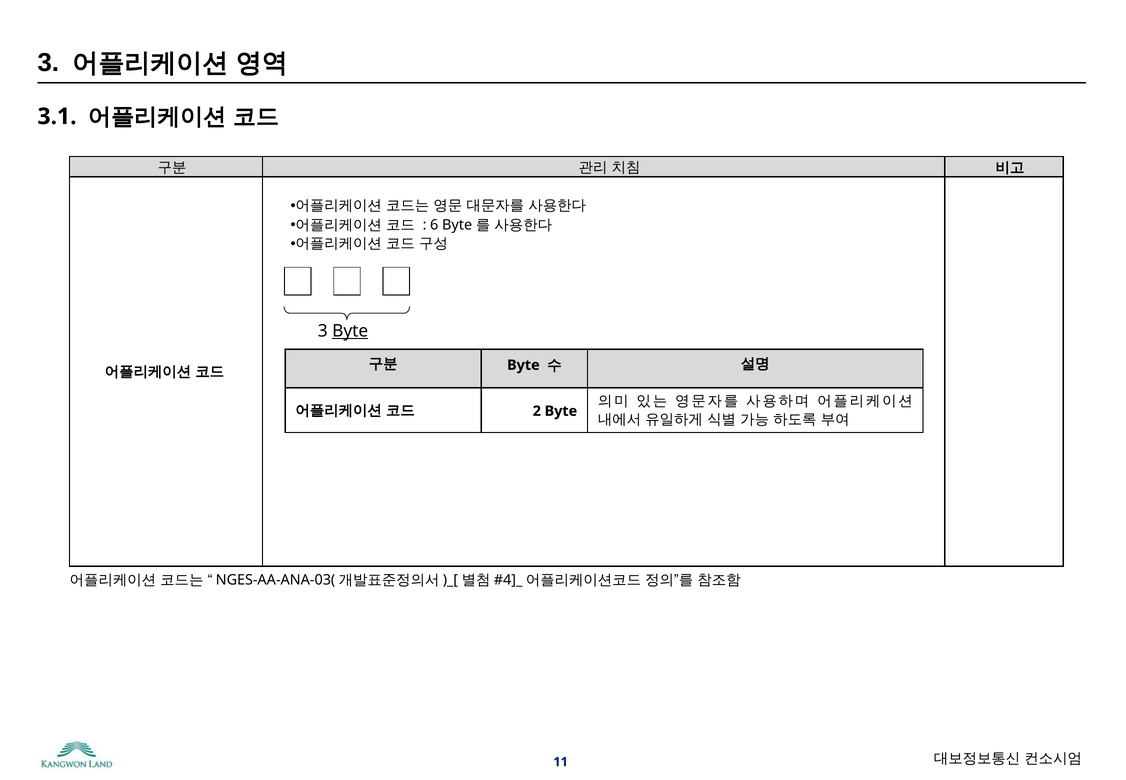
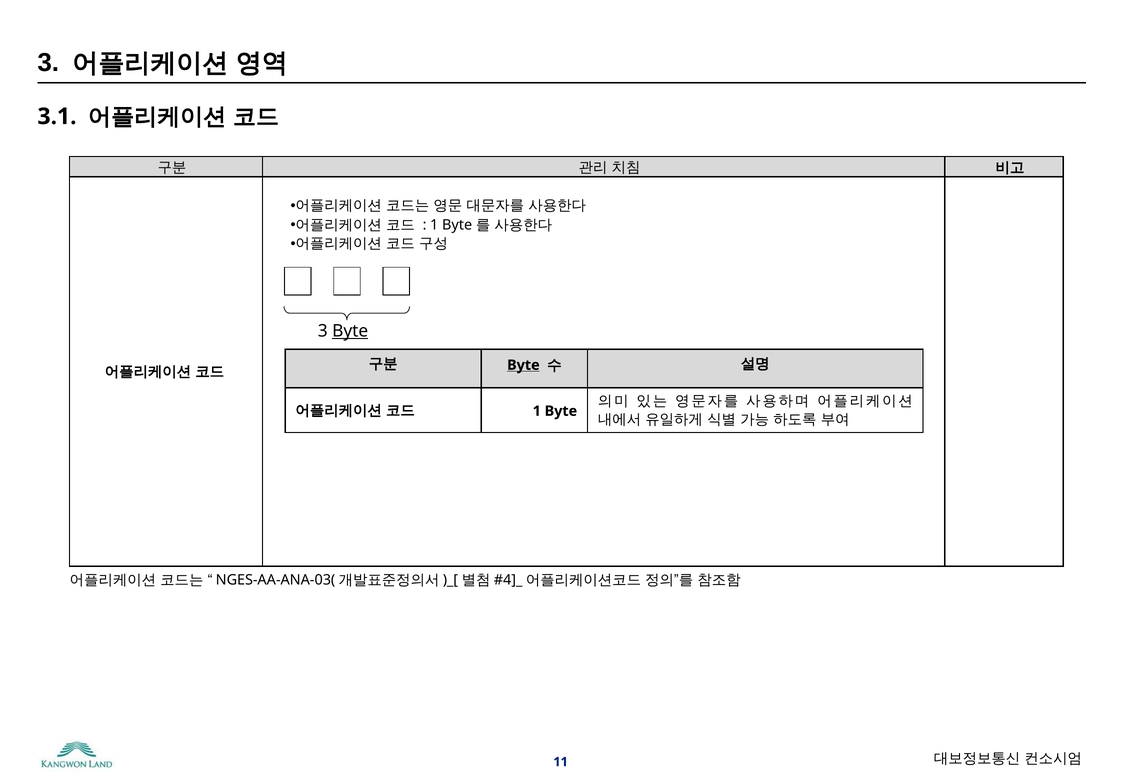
6: 6 -> 1 (434, 225)
Byte underline: none -> present (523, 365)
2: 2 -> 1 (537, 411)
